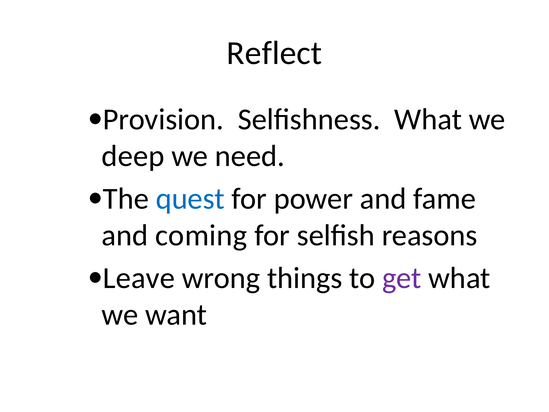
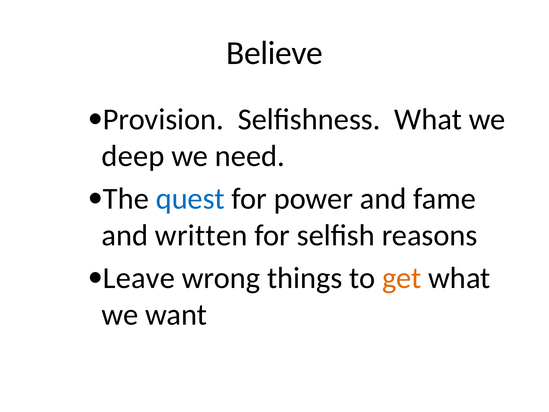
Reflect: Reflect -> Believe (275, 53)
coming: coming -> written (201, 235)
get colour: purple -> orange (402, 278)
